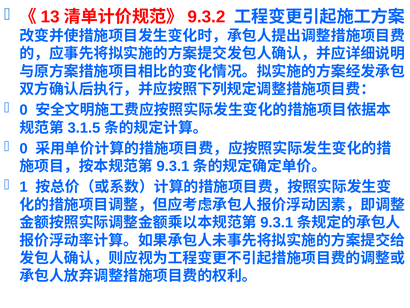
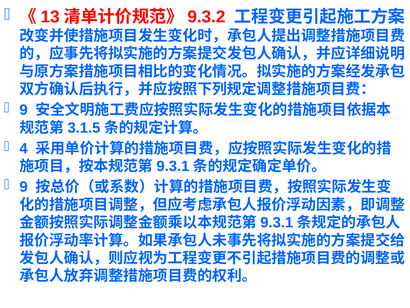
0: 0 -> 9 (24, 110)
0: 0 -> 4 (24, 148)
1: 1 -> 9 (24, 187)
